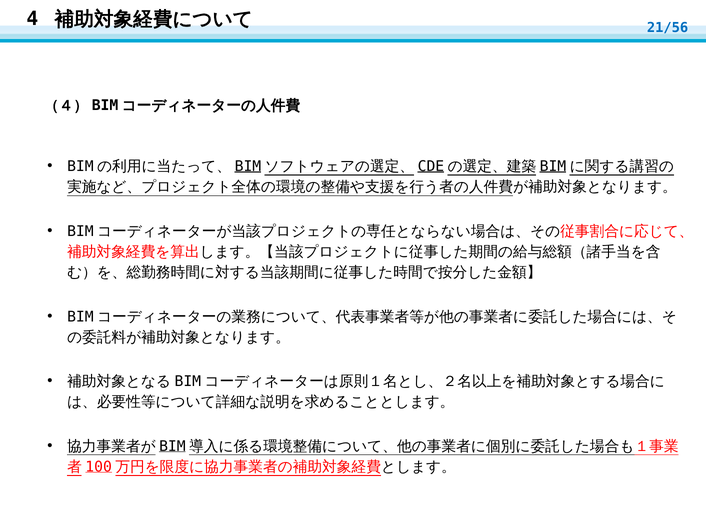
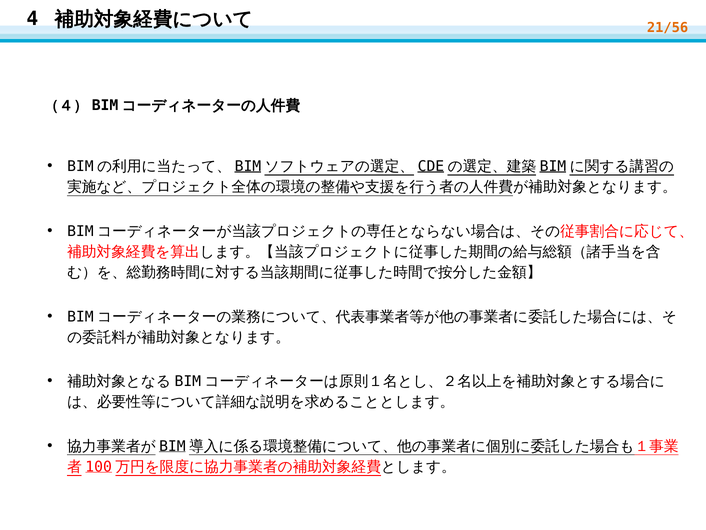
21/56 colour: blue -> orange (668, 27)
